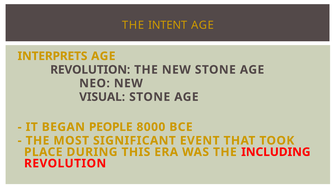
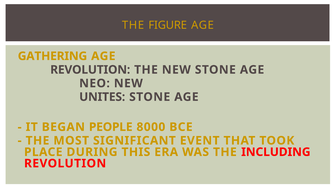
INTENT: INTENT -> FIGURE (168, 25)
INTERPRETS: INTERPRETS -> GATHERING (52, 56)
VISUAL: VISUAL -> UNITES (102, 97)
